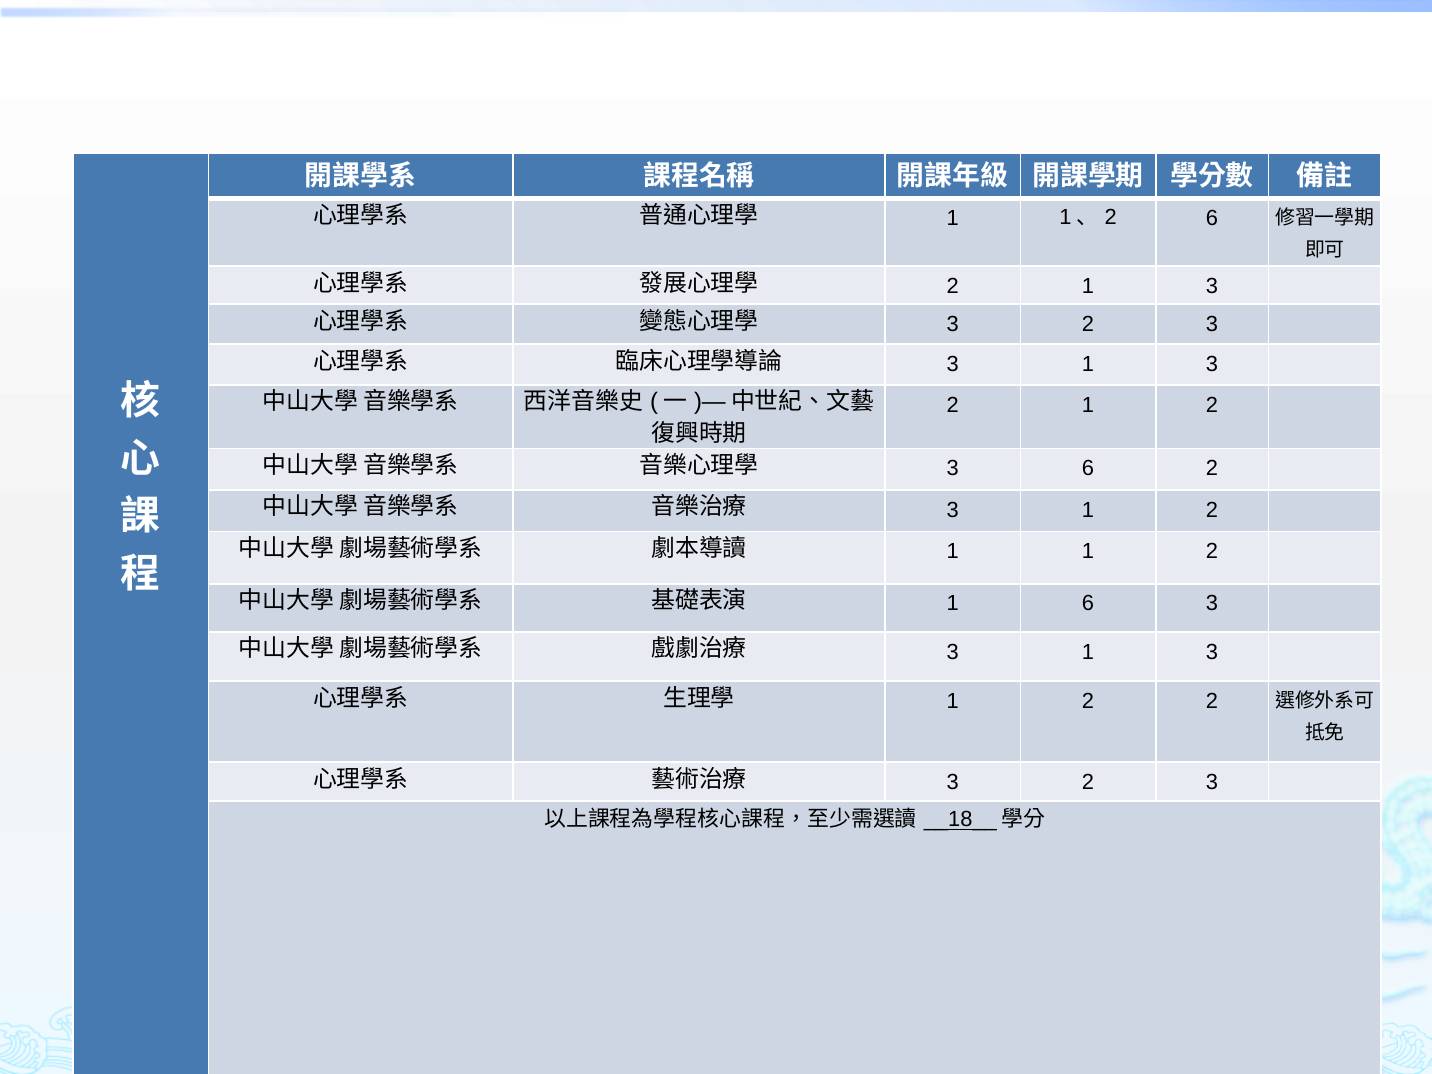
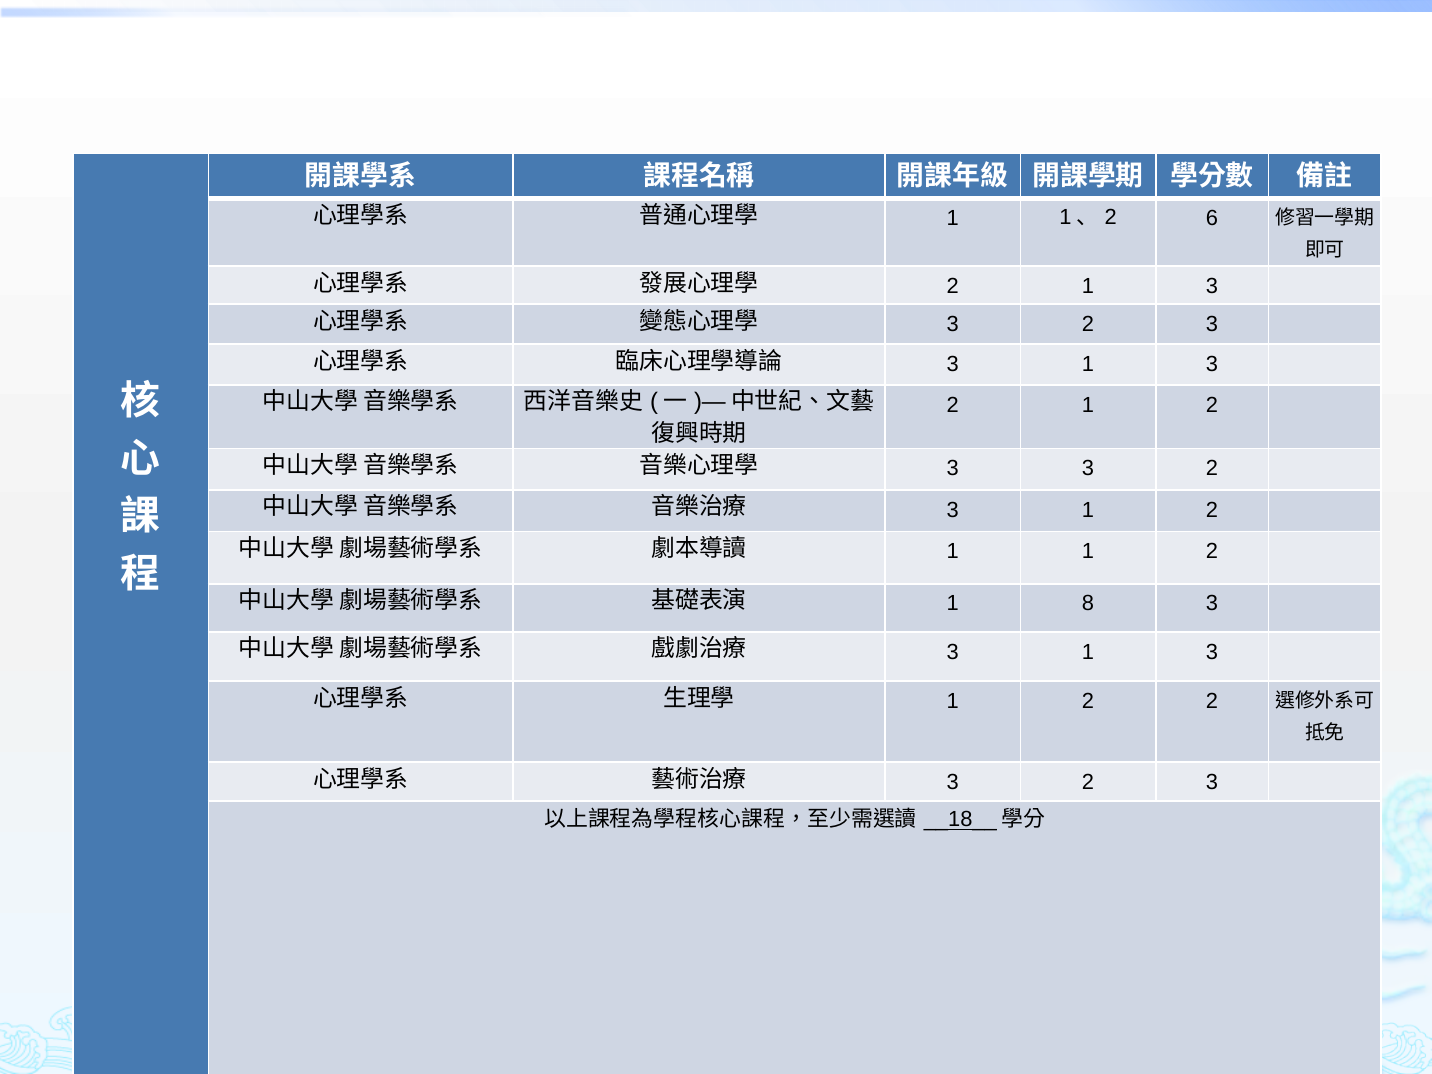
3 6: 6 -> 3 (1088, 468)
1 6: 6 -> 8 (1088, 604)
